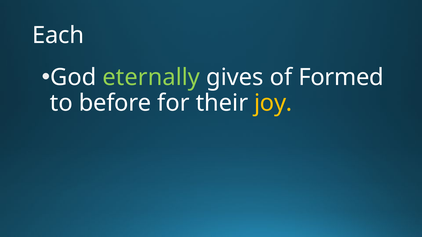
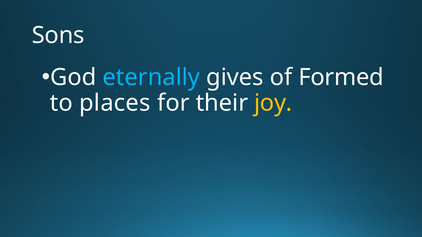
Each: Each -> Sons (58, 35)
eternally colour: light green -> light blue (151, 77)
before: before -> places (115, 103)
